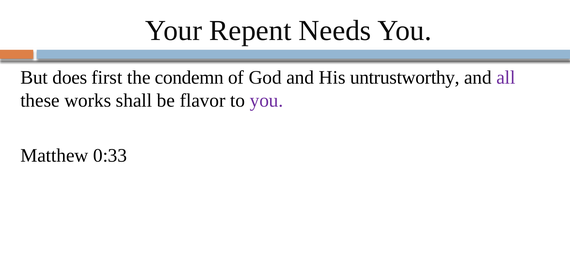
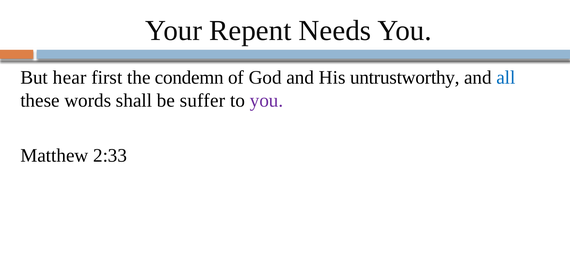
does: does -> hear (70, 78)
all colour: purple -> blue (506, 78)
works: works -> words (88, 101)
flavor: flavor -> suffer (202, 101)
0:33: 0:33 -> 2:33 (110, 156)
